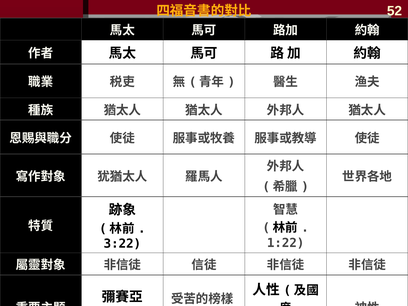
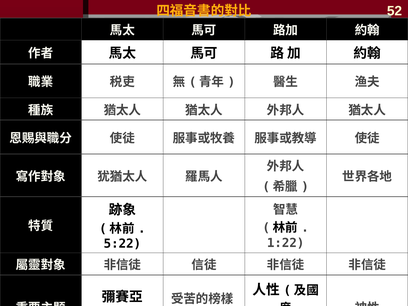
3:22: 3:22 -> 5:22 (122, 244)
